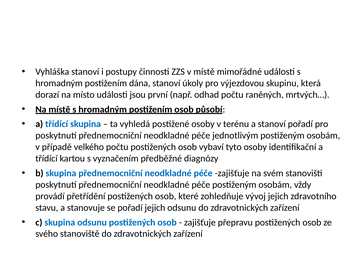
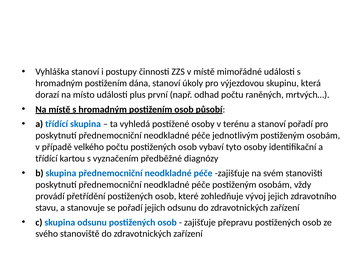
jsou: jsou -> plus (138, 95)
